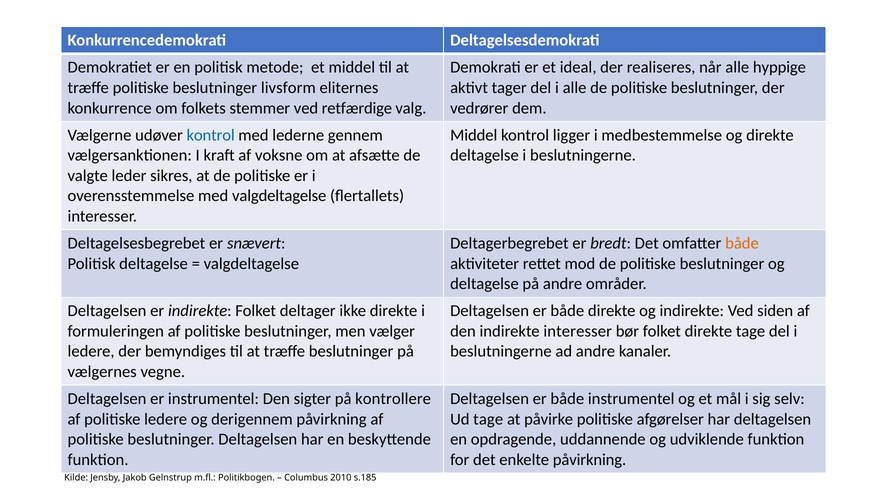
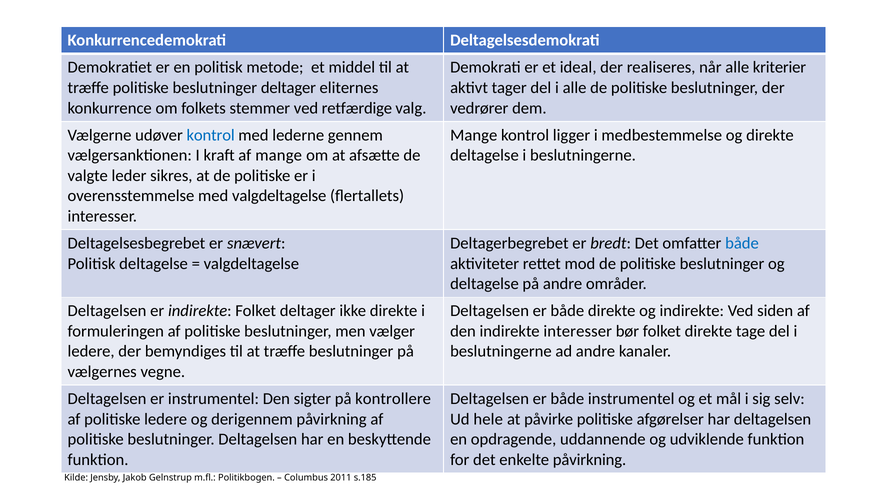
hyppige: hyppige -> kriterier (779, 67)
beslutninger livsform: livsform -> deltager (288, 88)
Middel: Middel -> Mange (474, 135)
af voksne: voksne -> mange (279, 155)
både colour: orange -> blue (742, 243)
Ud tage: tage -> hele (488, 419)
2010: 2010 -> 2011 (341, 477)
